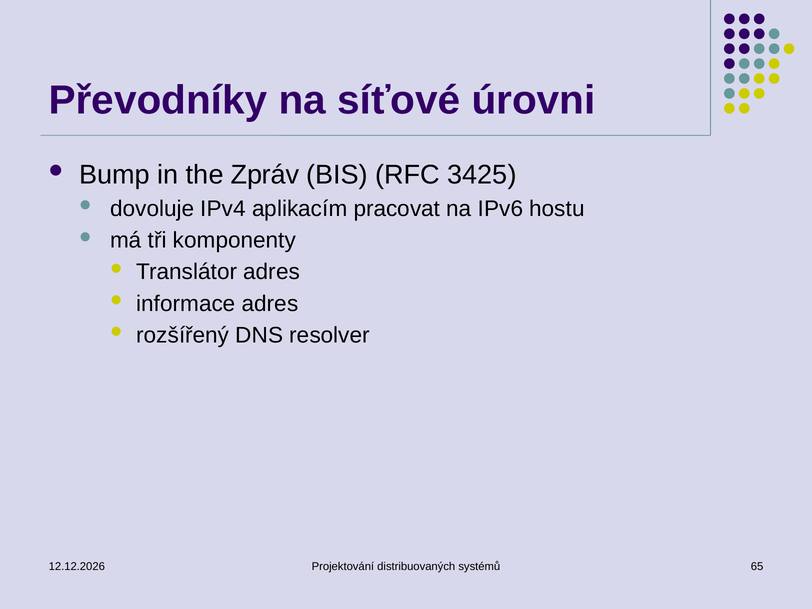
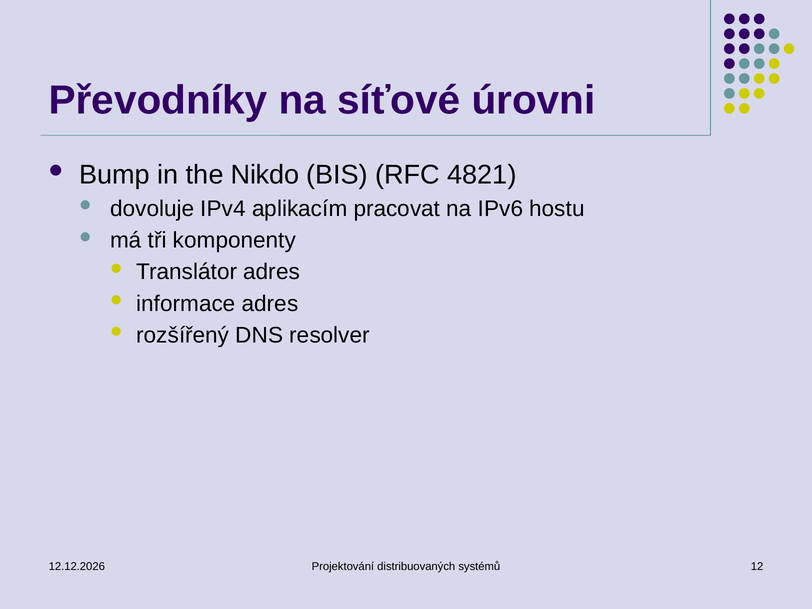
Zpráv: Zpráv -> Nikdo (265, 175)
3425: 3425 -> 4821 (482, 175)
65: 65 -> 12 (757, 566)
